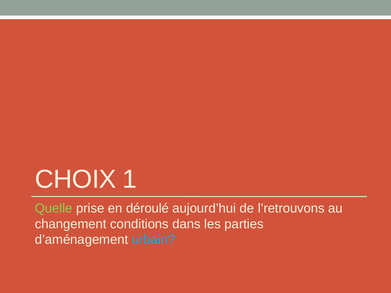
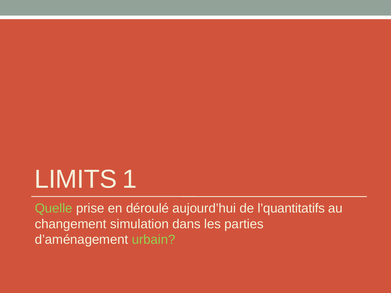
CHOIX: CHOIX -> LIMITS (76, 179)
l’retrouvons: l’retrouvons -> l’quantitatifs (291, 209)
conditions: conditions -> simulation (139, 224)
urbain colour: light blue -> light green (154, 240)
